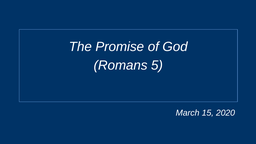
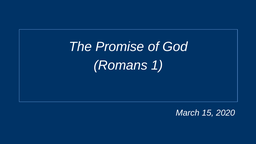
5: 5 -> 1 (157, 65)
